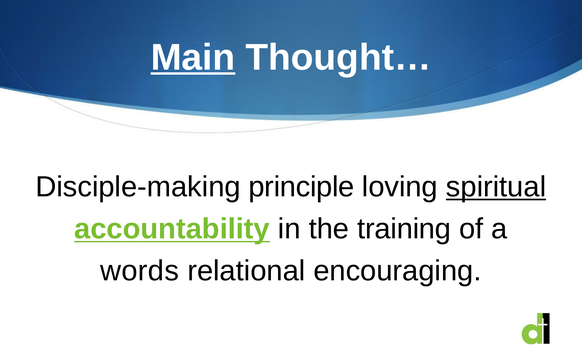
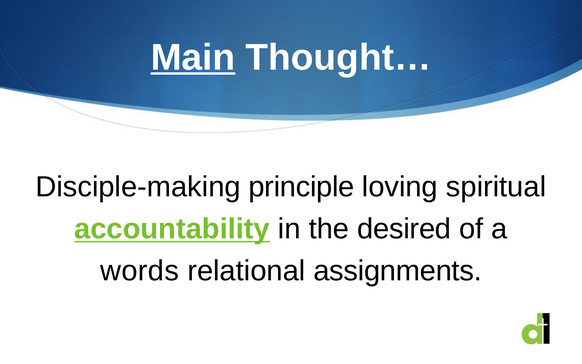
spiritual underline: present -> none (496, 187)
training: training -> desired (404, 229)
encouraging: encouraging -> assignments (398, 271)
